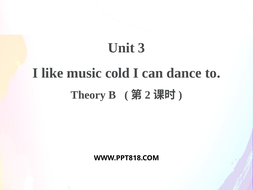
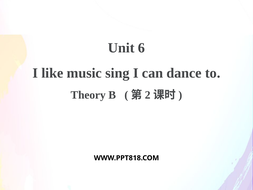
3: 3 -> 6 (141, 48)
cold: cold -> sing (117, 73)
